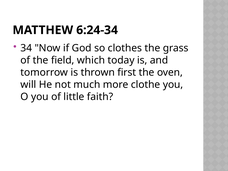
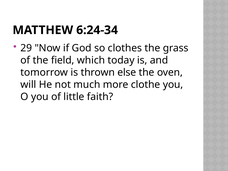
34: 34 -> 29 (26, 48)
first: first -> else (127, 72)
